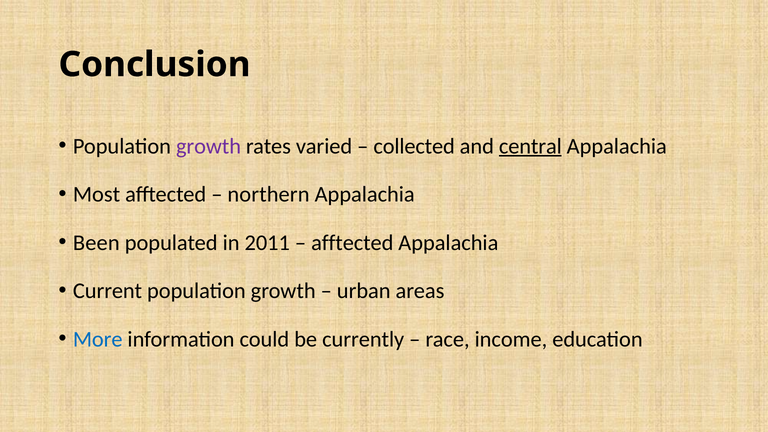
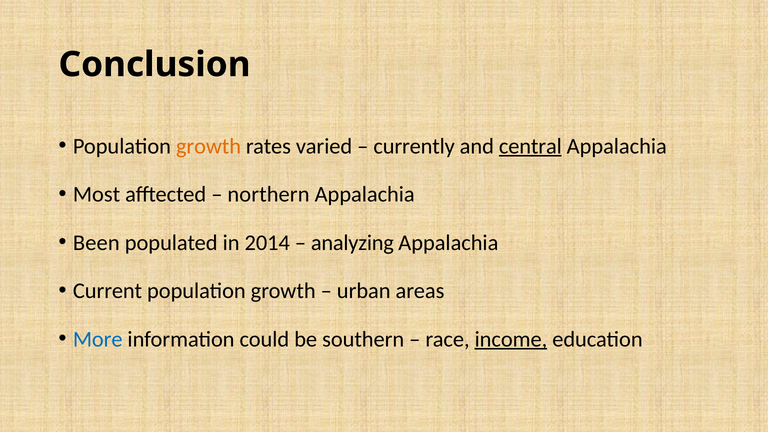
growth colour: purple -> orange (209, 146)
collected: collected -> currently (414, 146)
2011: 2011 -> 2014 (267, 243)
afftected: afftected -> analyzing (352, 243)
currently: currently -> southern (363, 339)
income underline: none -> present (511, 339)
